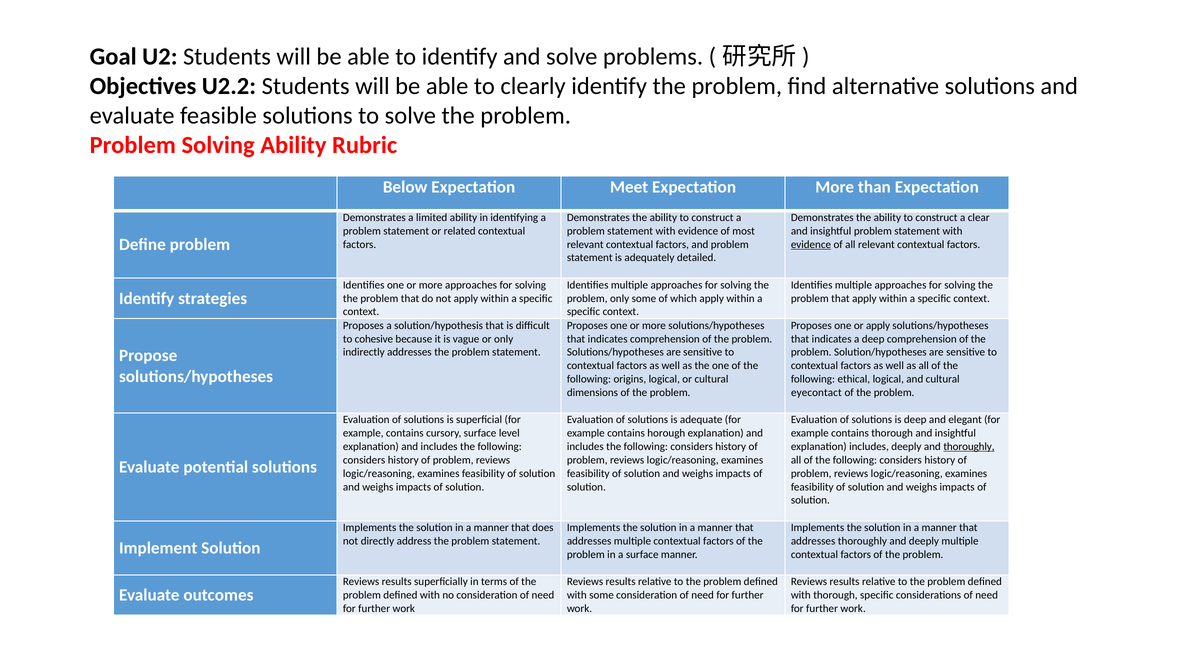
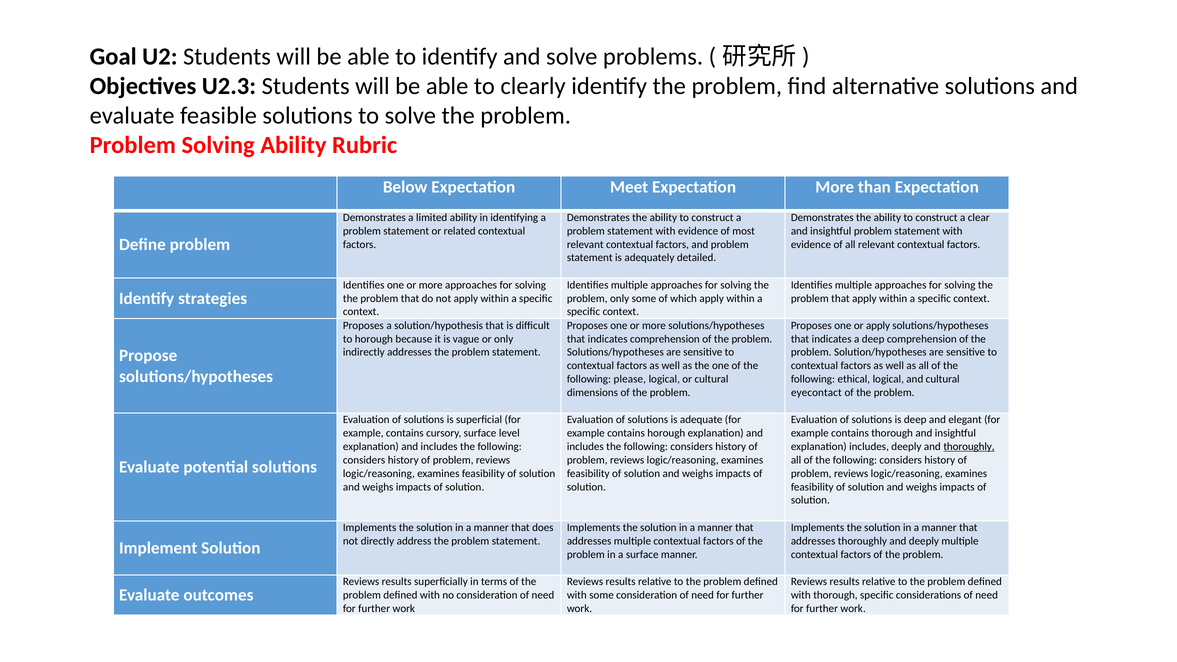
U2.2: U2.2 -> U2.3 (229, 86)
evidence underline: present -> none (811, 244)
to cohesive: cohesive -> horough (374, 339)
origins: origins -> please (630, 379)
